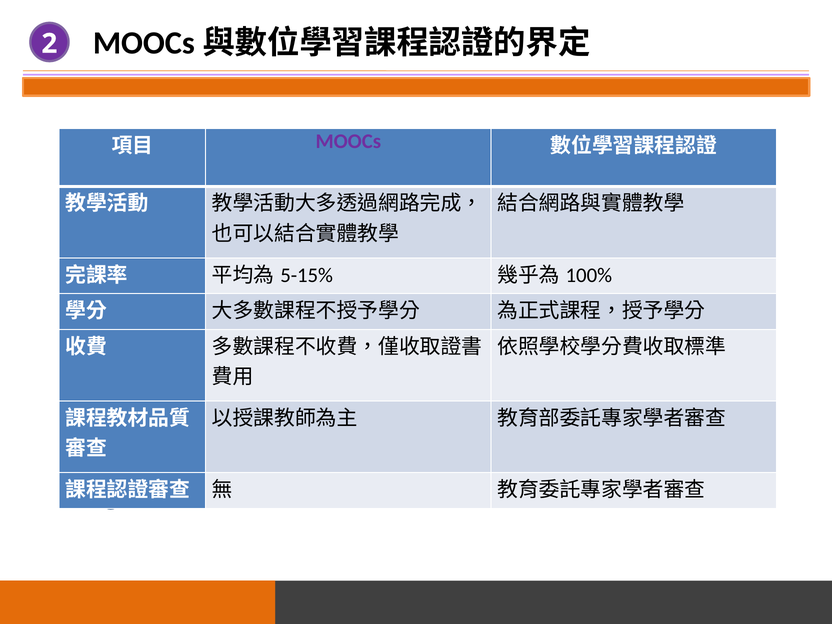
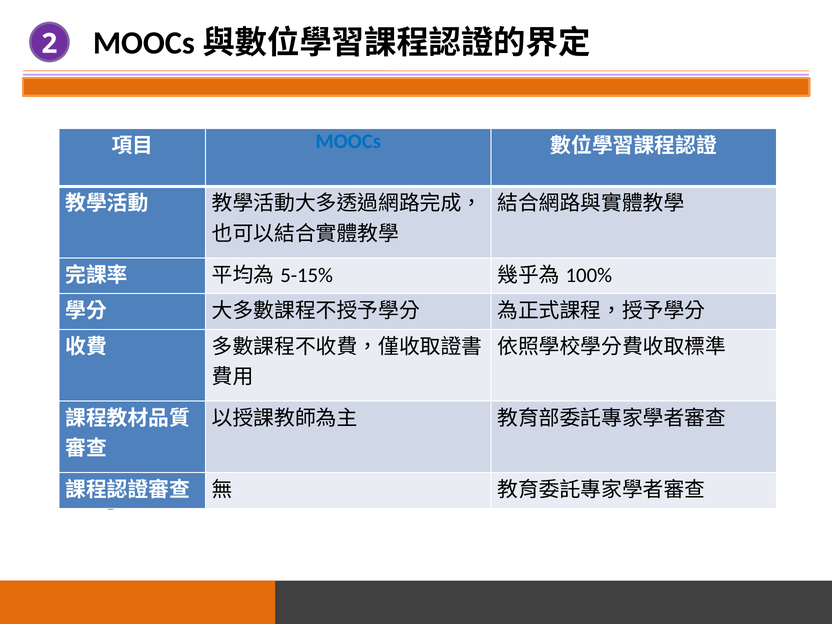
MOOCs colour: purple -> blue (348, 141)
